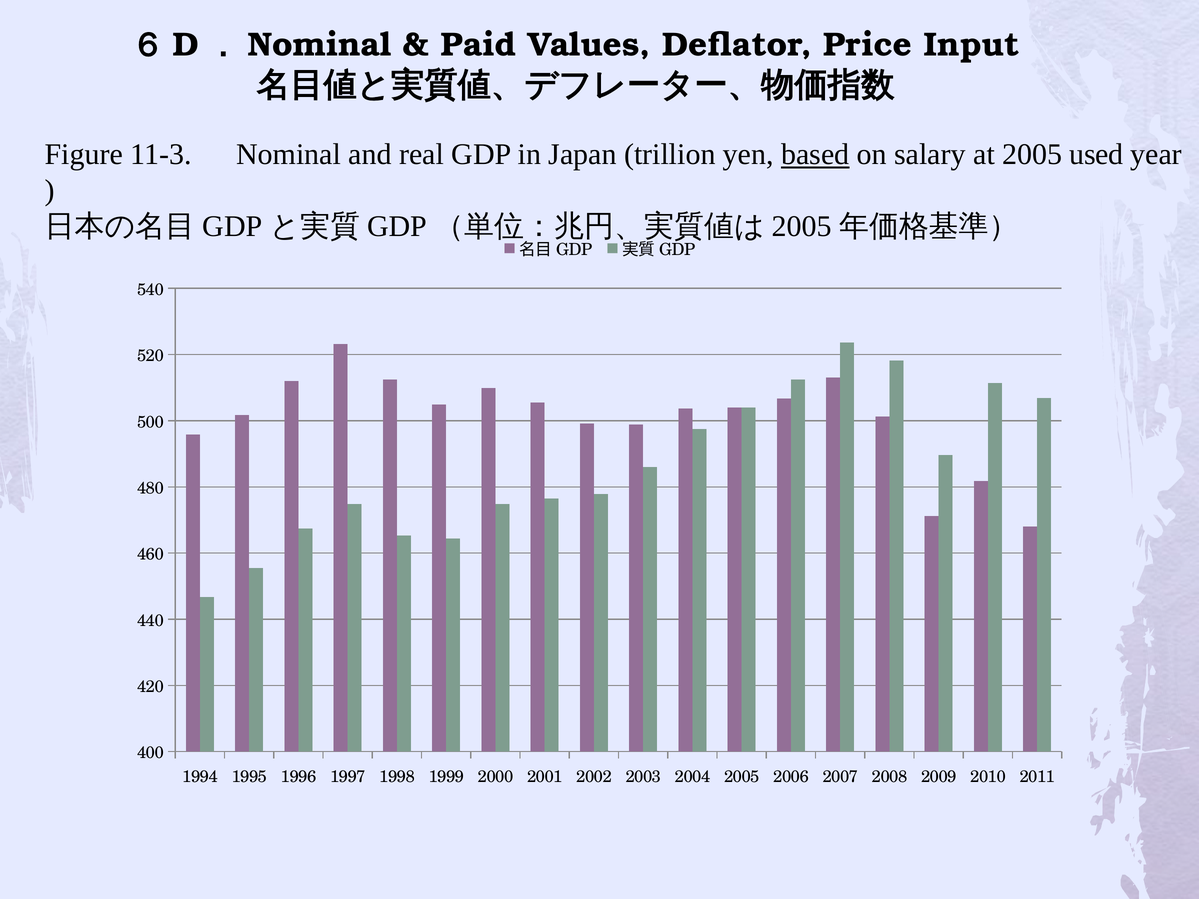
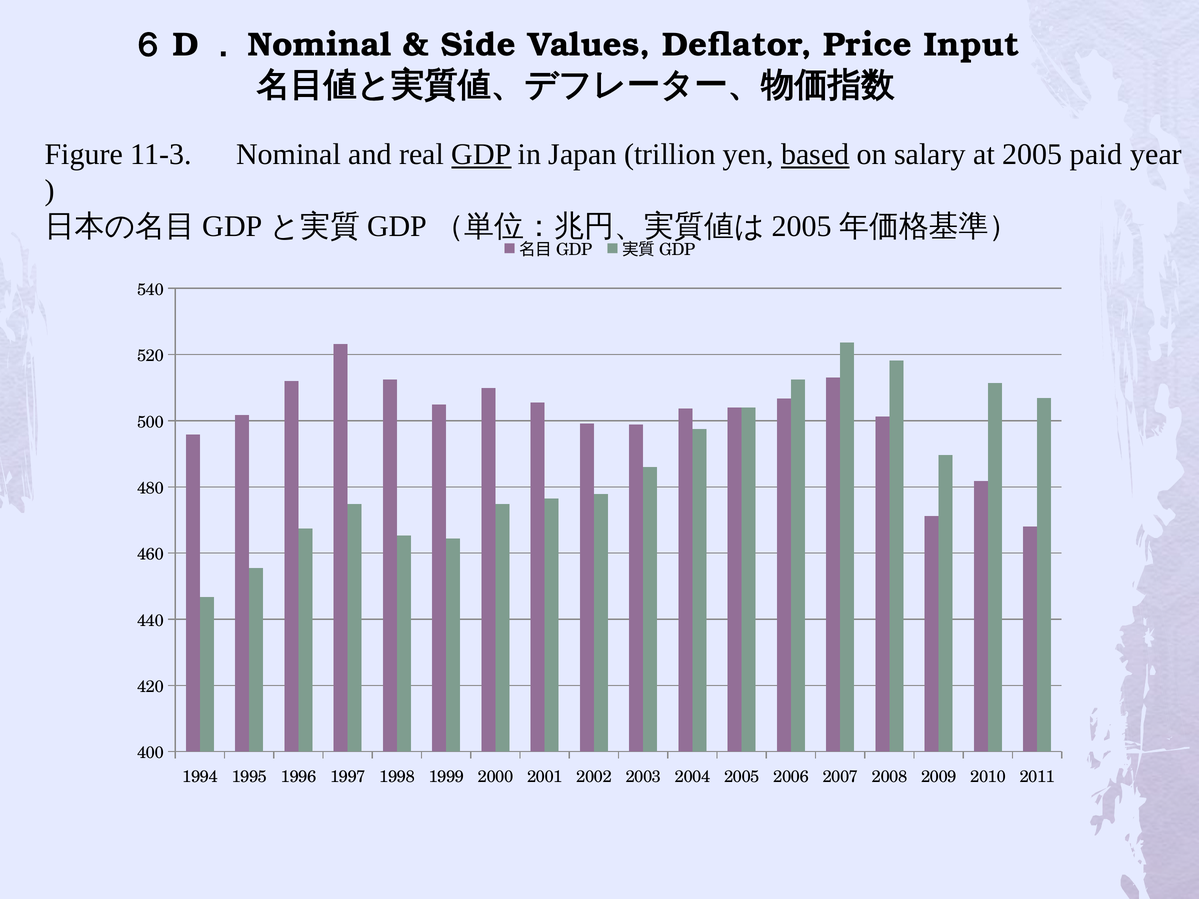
Paid: Paid -> Side (479, 45)
GDP underline: none -> present (481, 155)
used: used -> paid (1096, 155)
